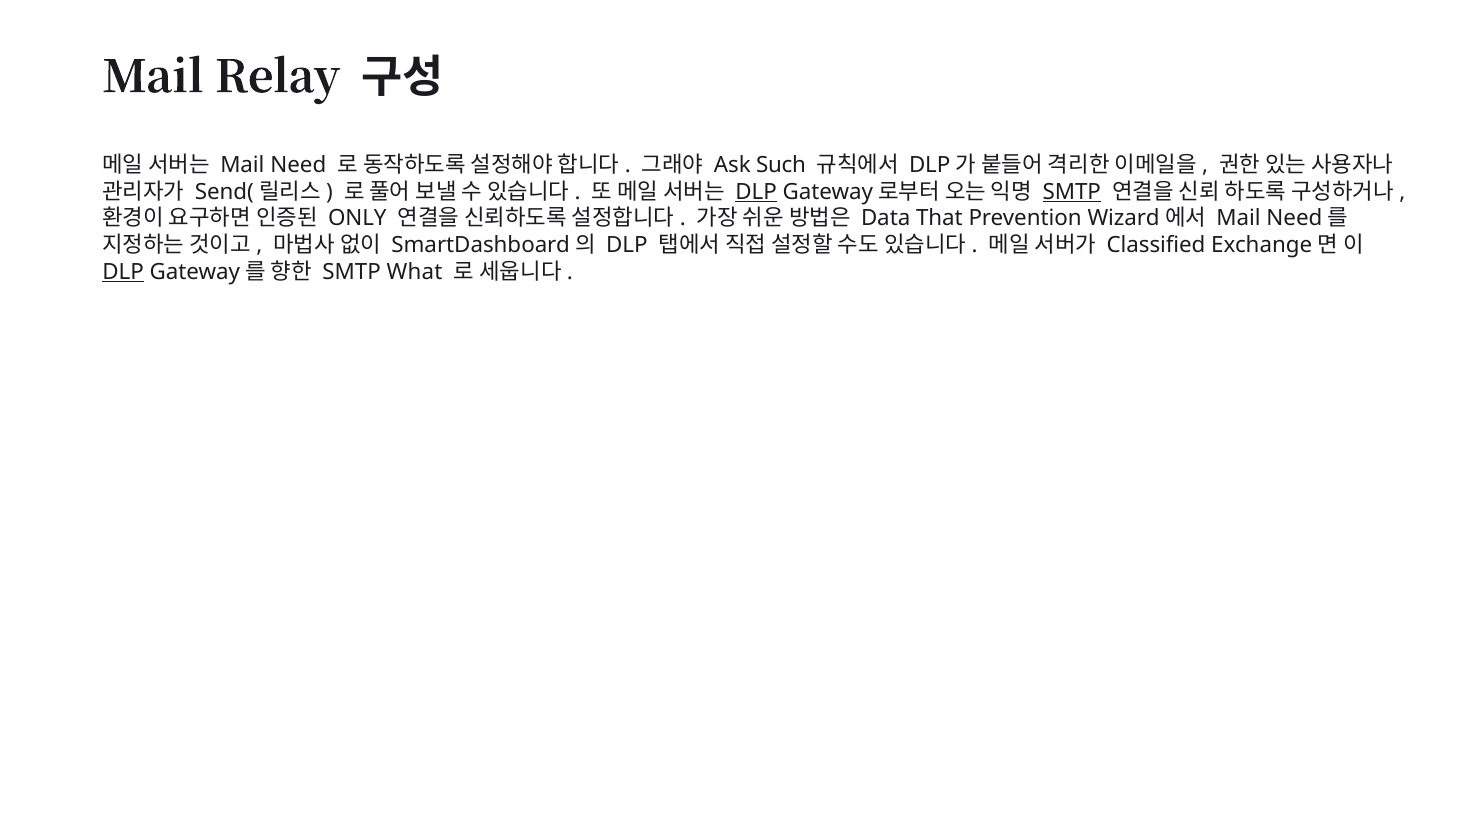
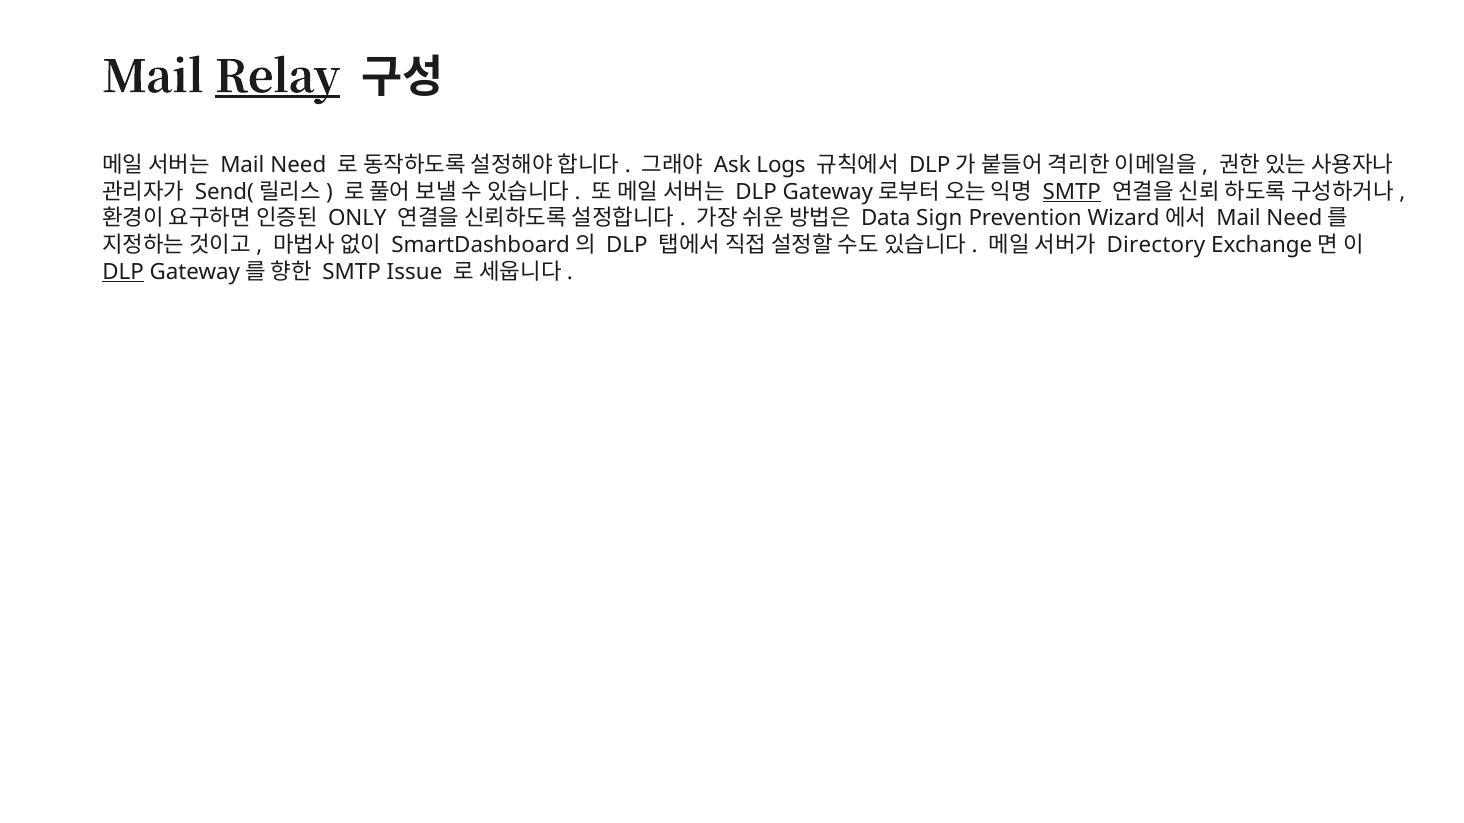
Relay underline: none -> present (277, 77)
Such: Such -> Logs (781, 165)
DLP underline: present -> none (756, 192)
That: That -> Sign (939, 219)
Classified: Classified -> Directory (1156, 245)
What: What -> Issue (415, 272)
